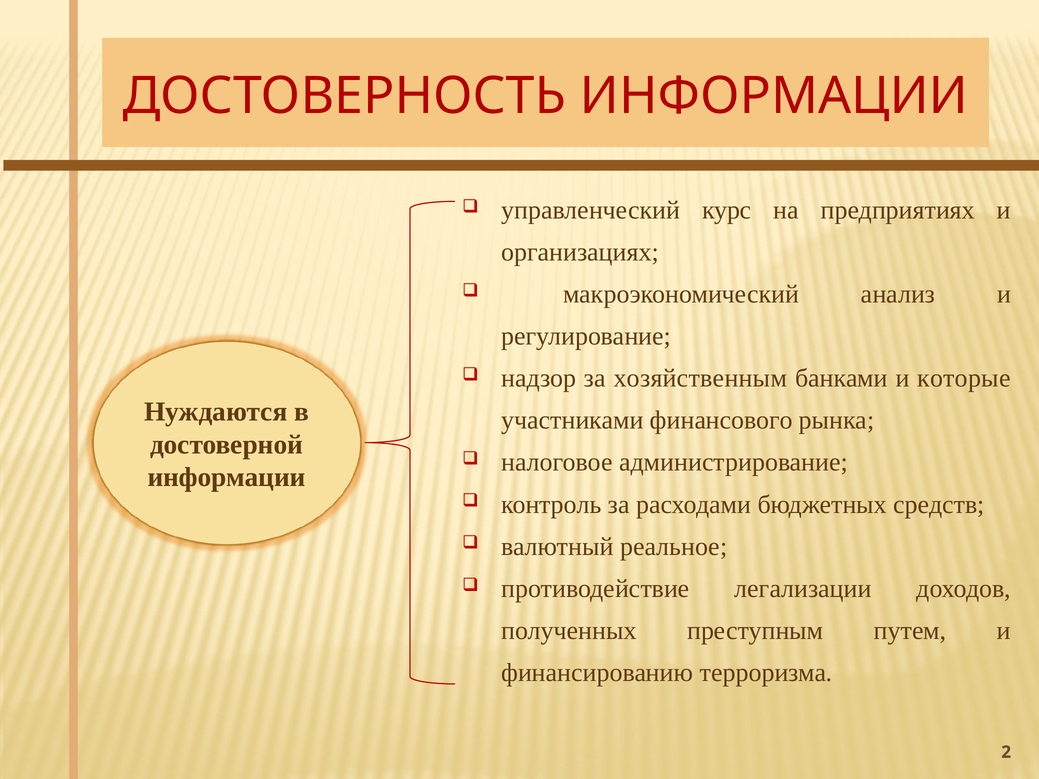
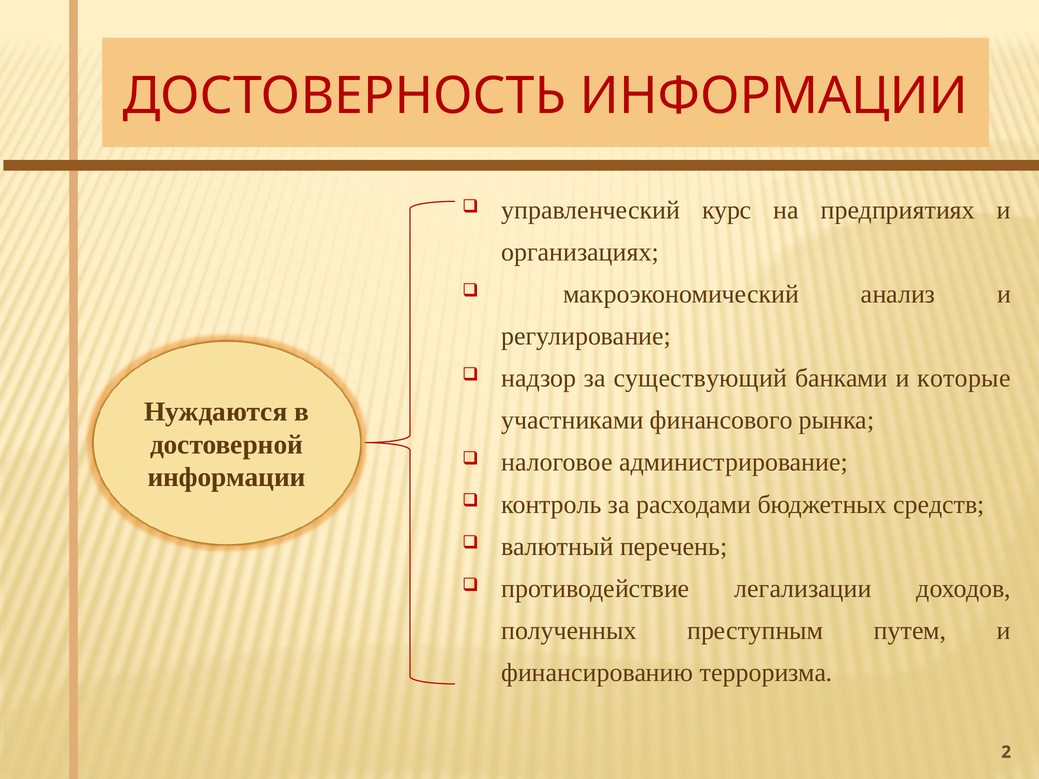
хозяйственным: хозяйственным -> существующий (700, 378)
реальное: реальное -> перечень (674, 547)
